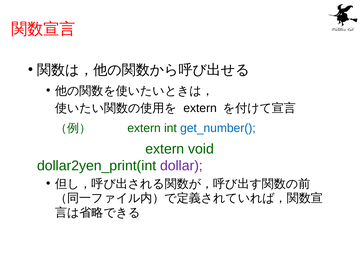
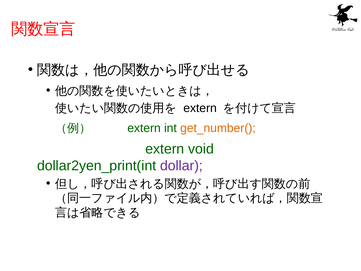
get_number( colour: blue -> orange (218, 128)
